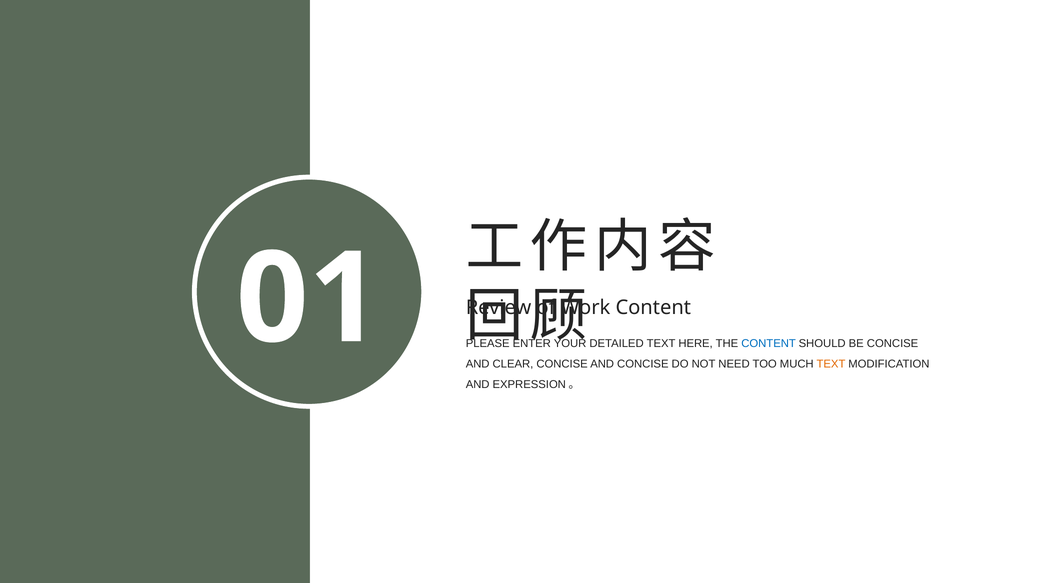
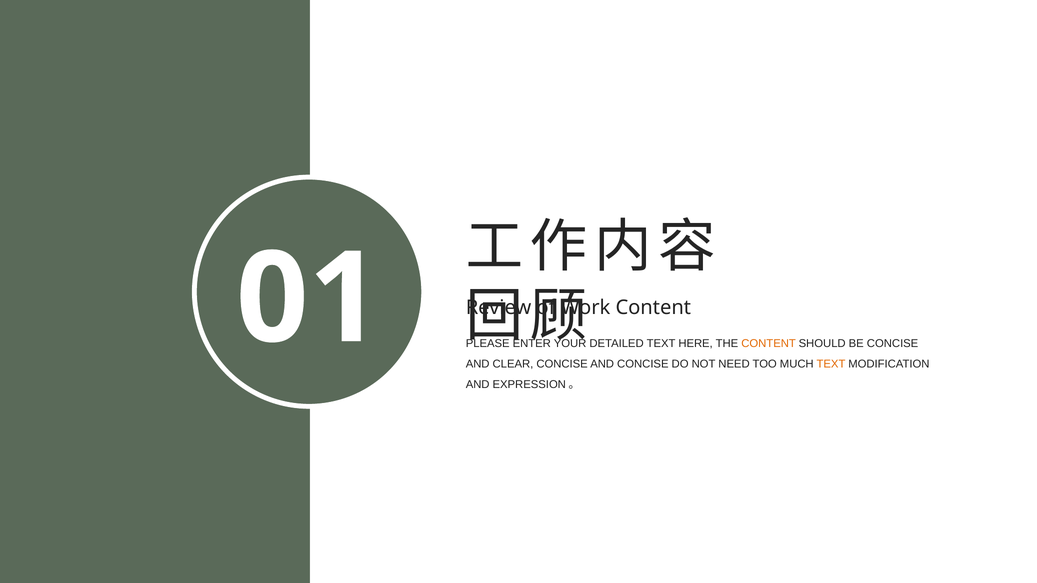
CONTENT colour: blue -> orange (769, 344)
